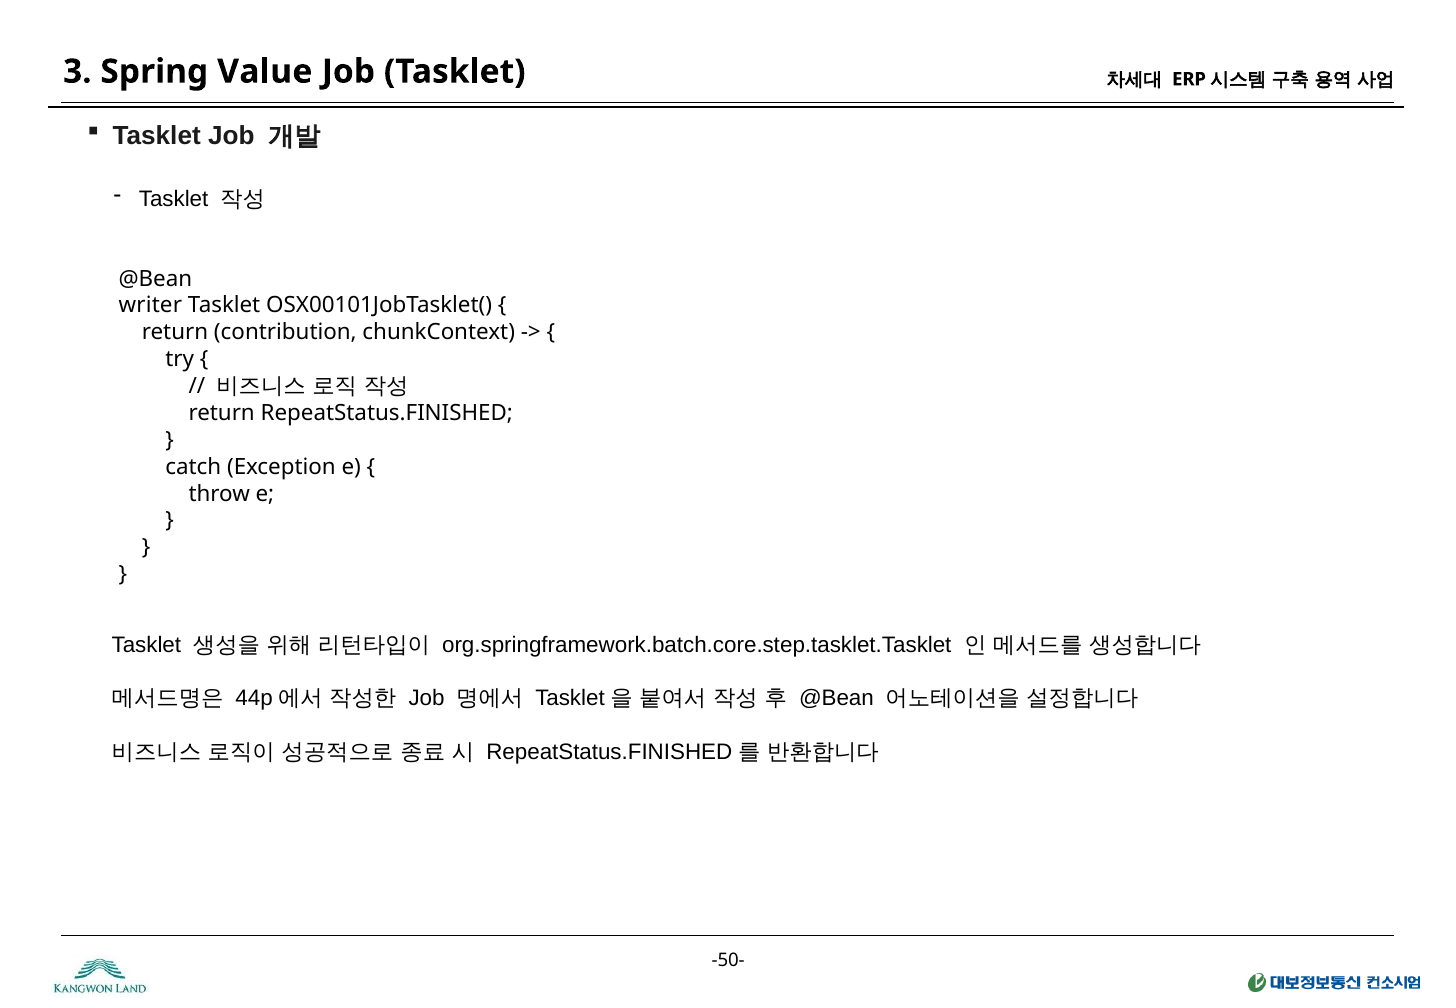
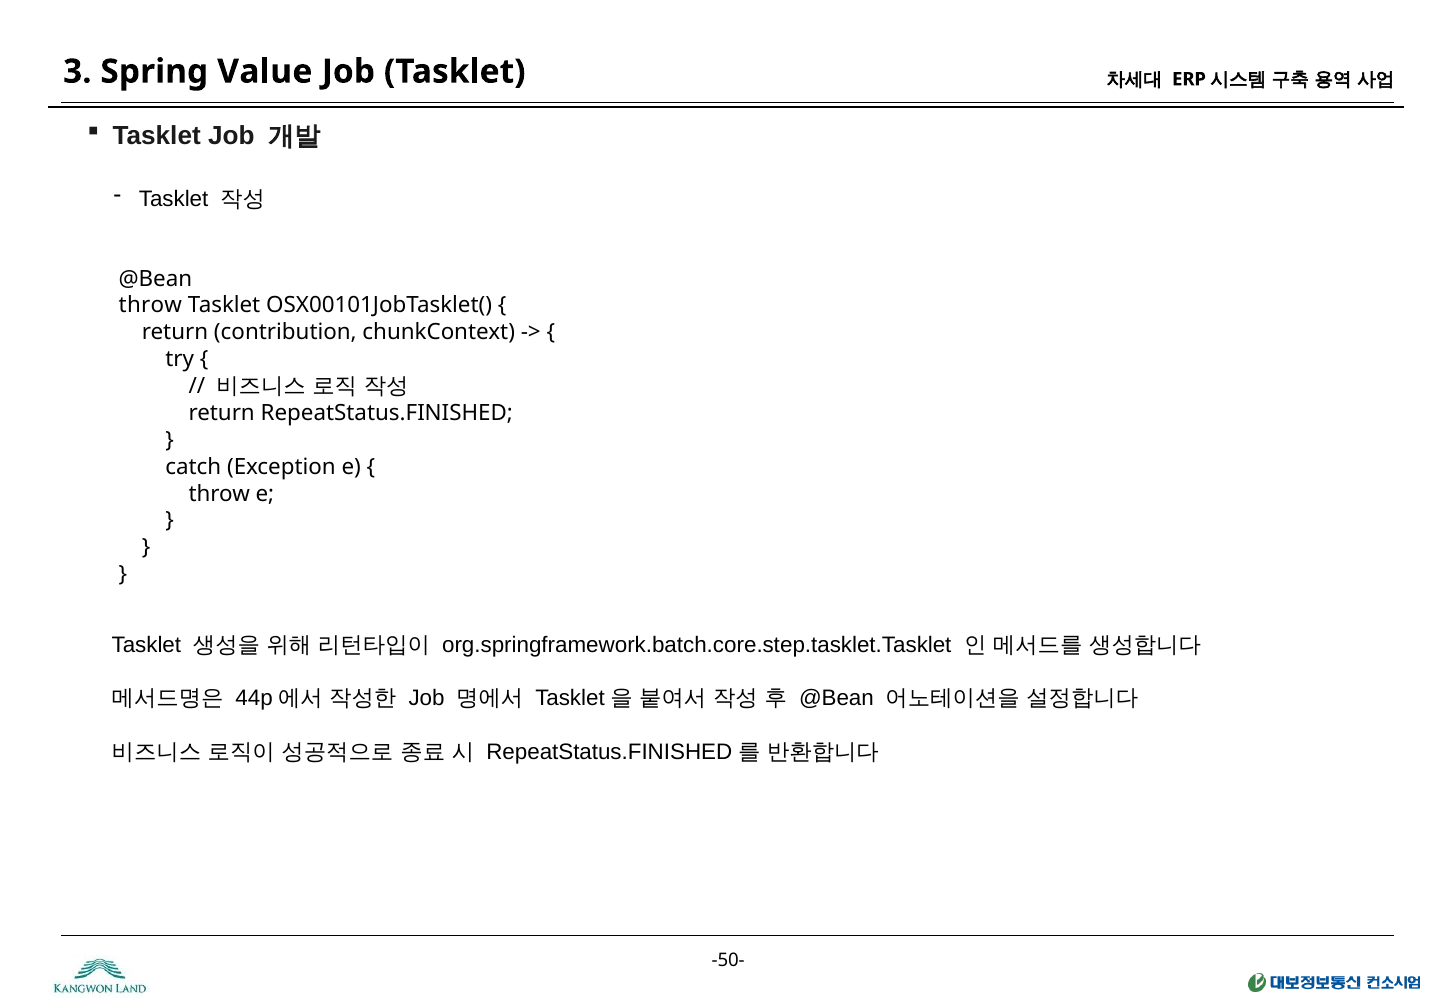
writer: writer -> throw (150, 306)
